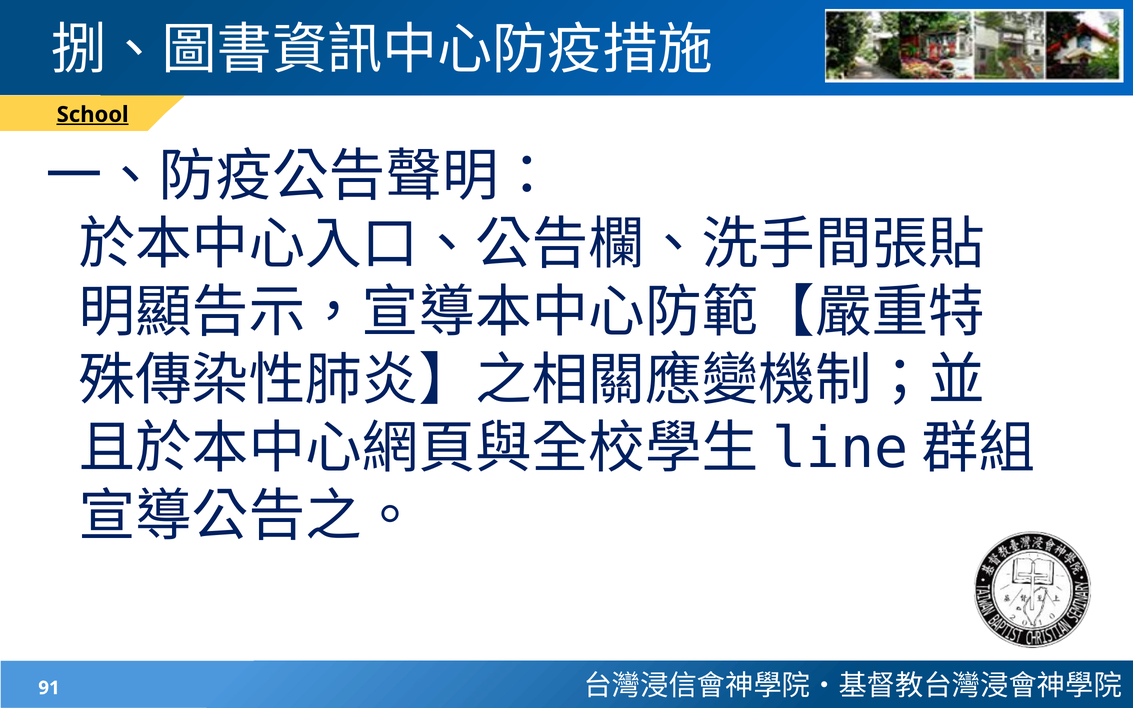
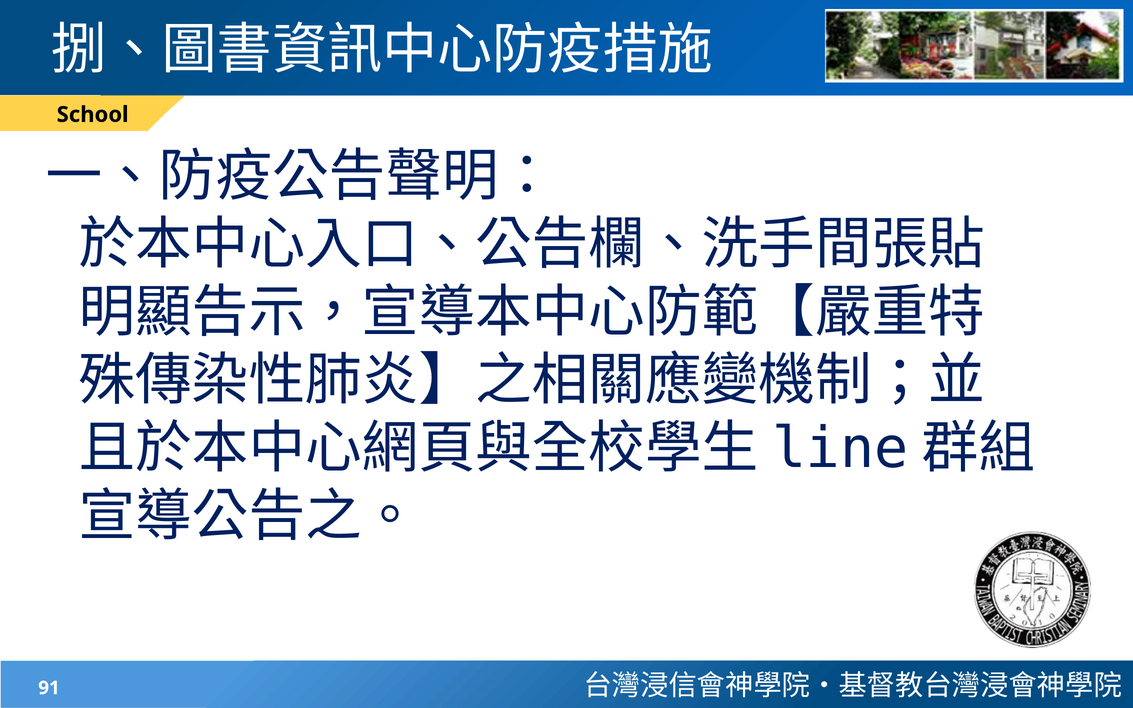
School underline: present -> none (93, 115)
